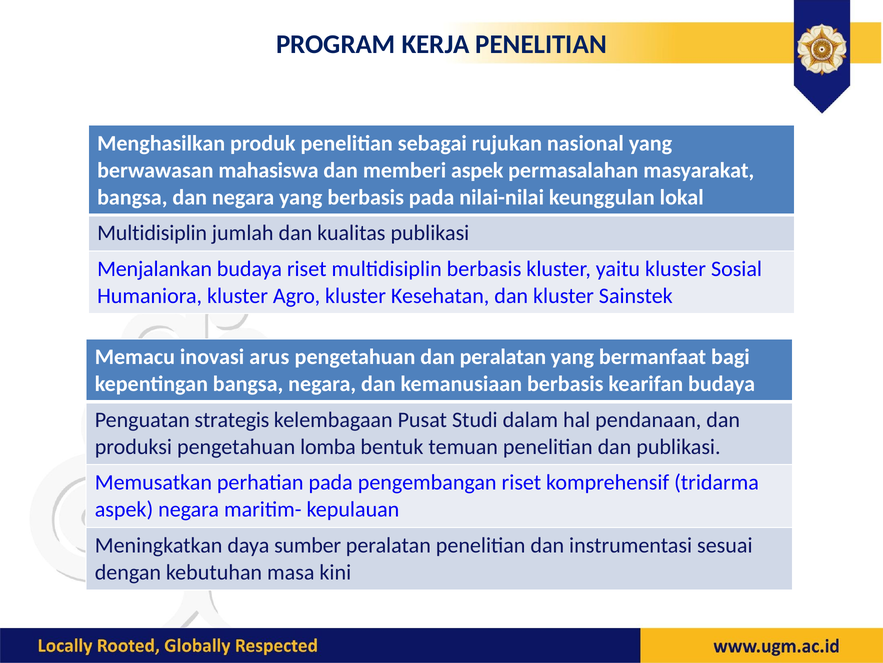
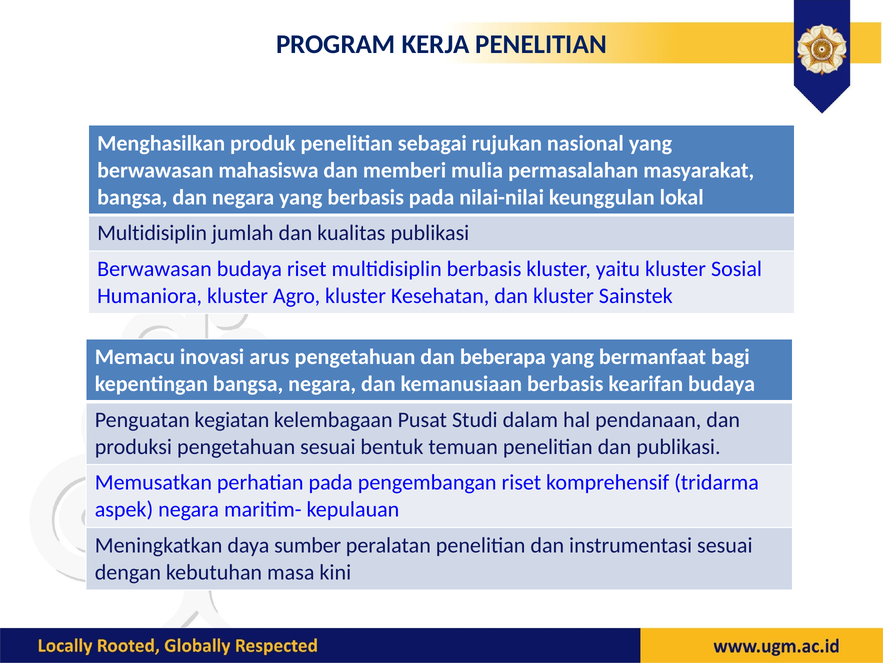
memberi aspek: aspek -> mulia (477, 170)
Menjalankan: Menjalankan -> Berwawasan (154, 269)
dan peralatan: peralatan -> beberapa (503, 357)
strategis: strategis -> kegiatan (232, 419)
pengetahuan lomba: lomba -> sesuai (328, 446)
